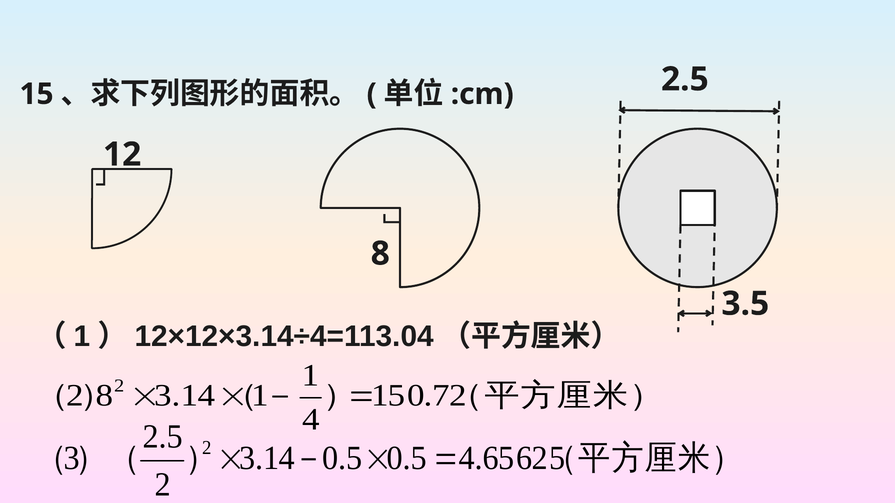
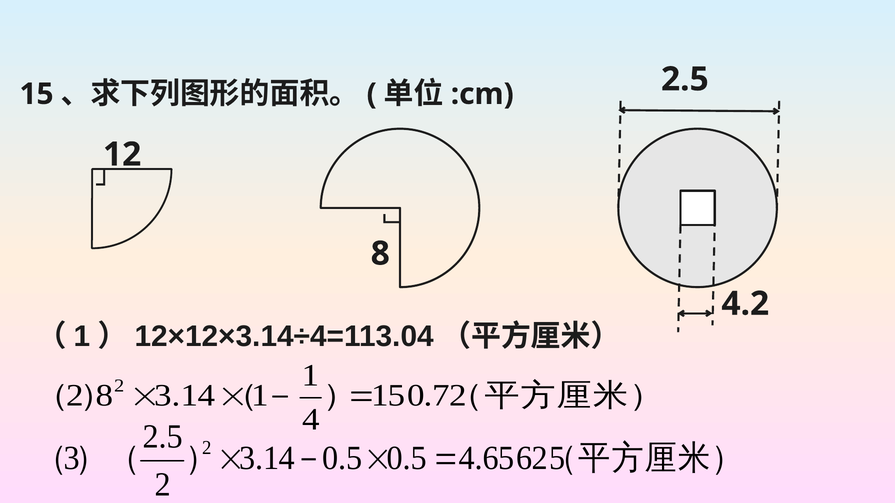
3.5: 3.5 -> 4.2 (745, 304)
